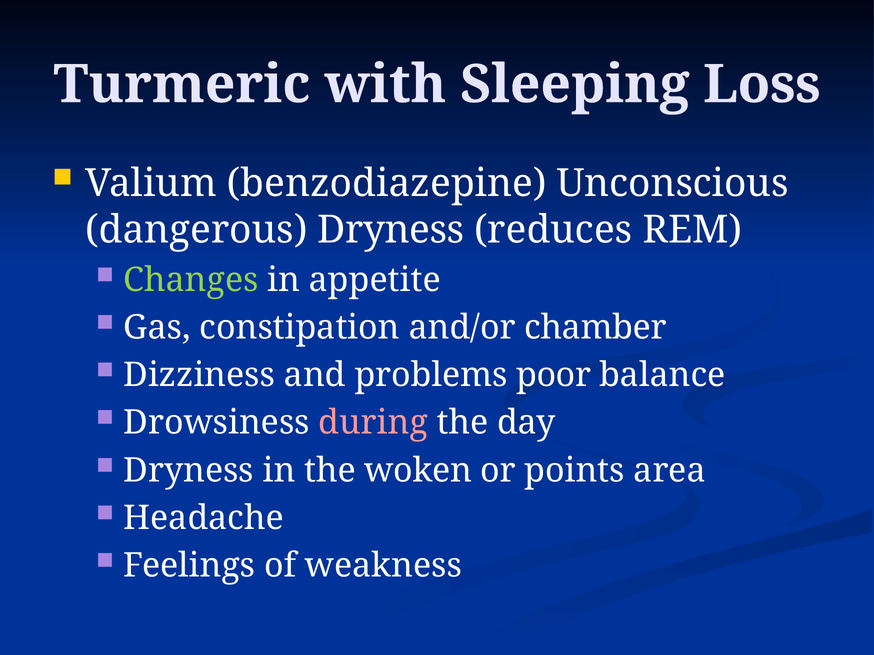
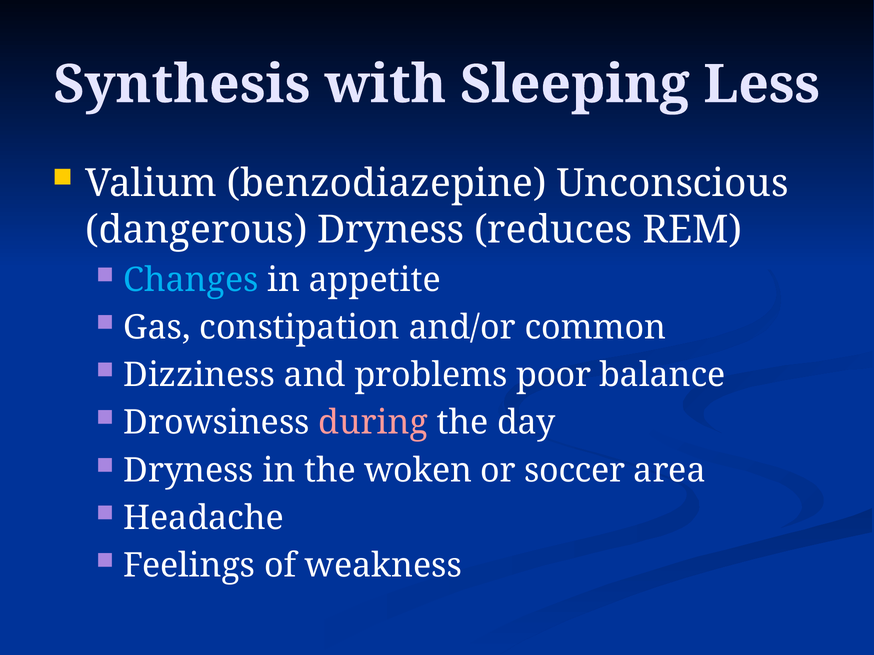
Turmeric: Turmeric -> Synthesis (182, 85)
Loss: Loss -> Less (762, 85)
Changes colour: light green -> light blue (191, 280)
chamber: chamber -> common (595, 328)
points: points -> soccer (575, 471)
